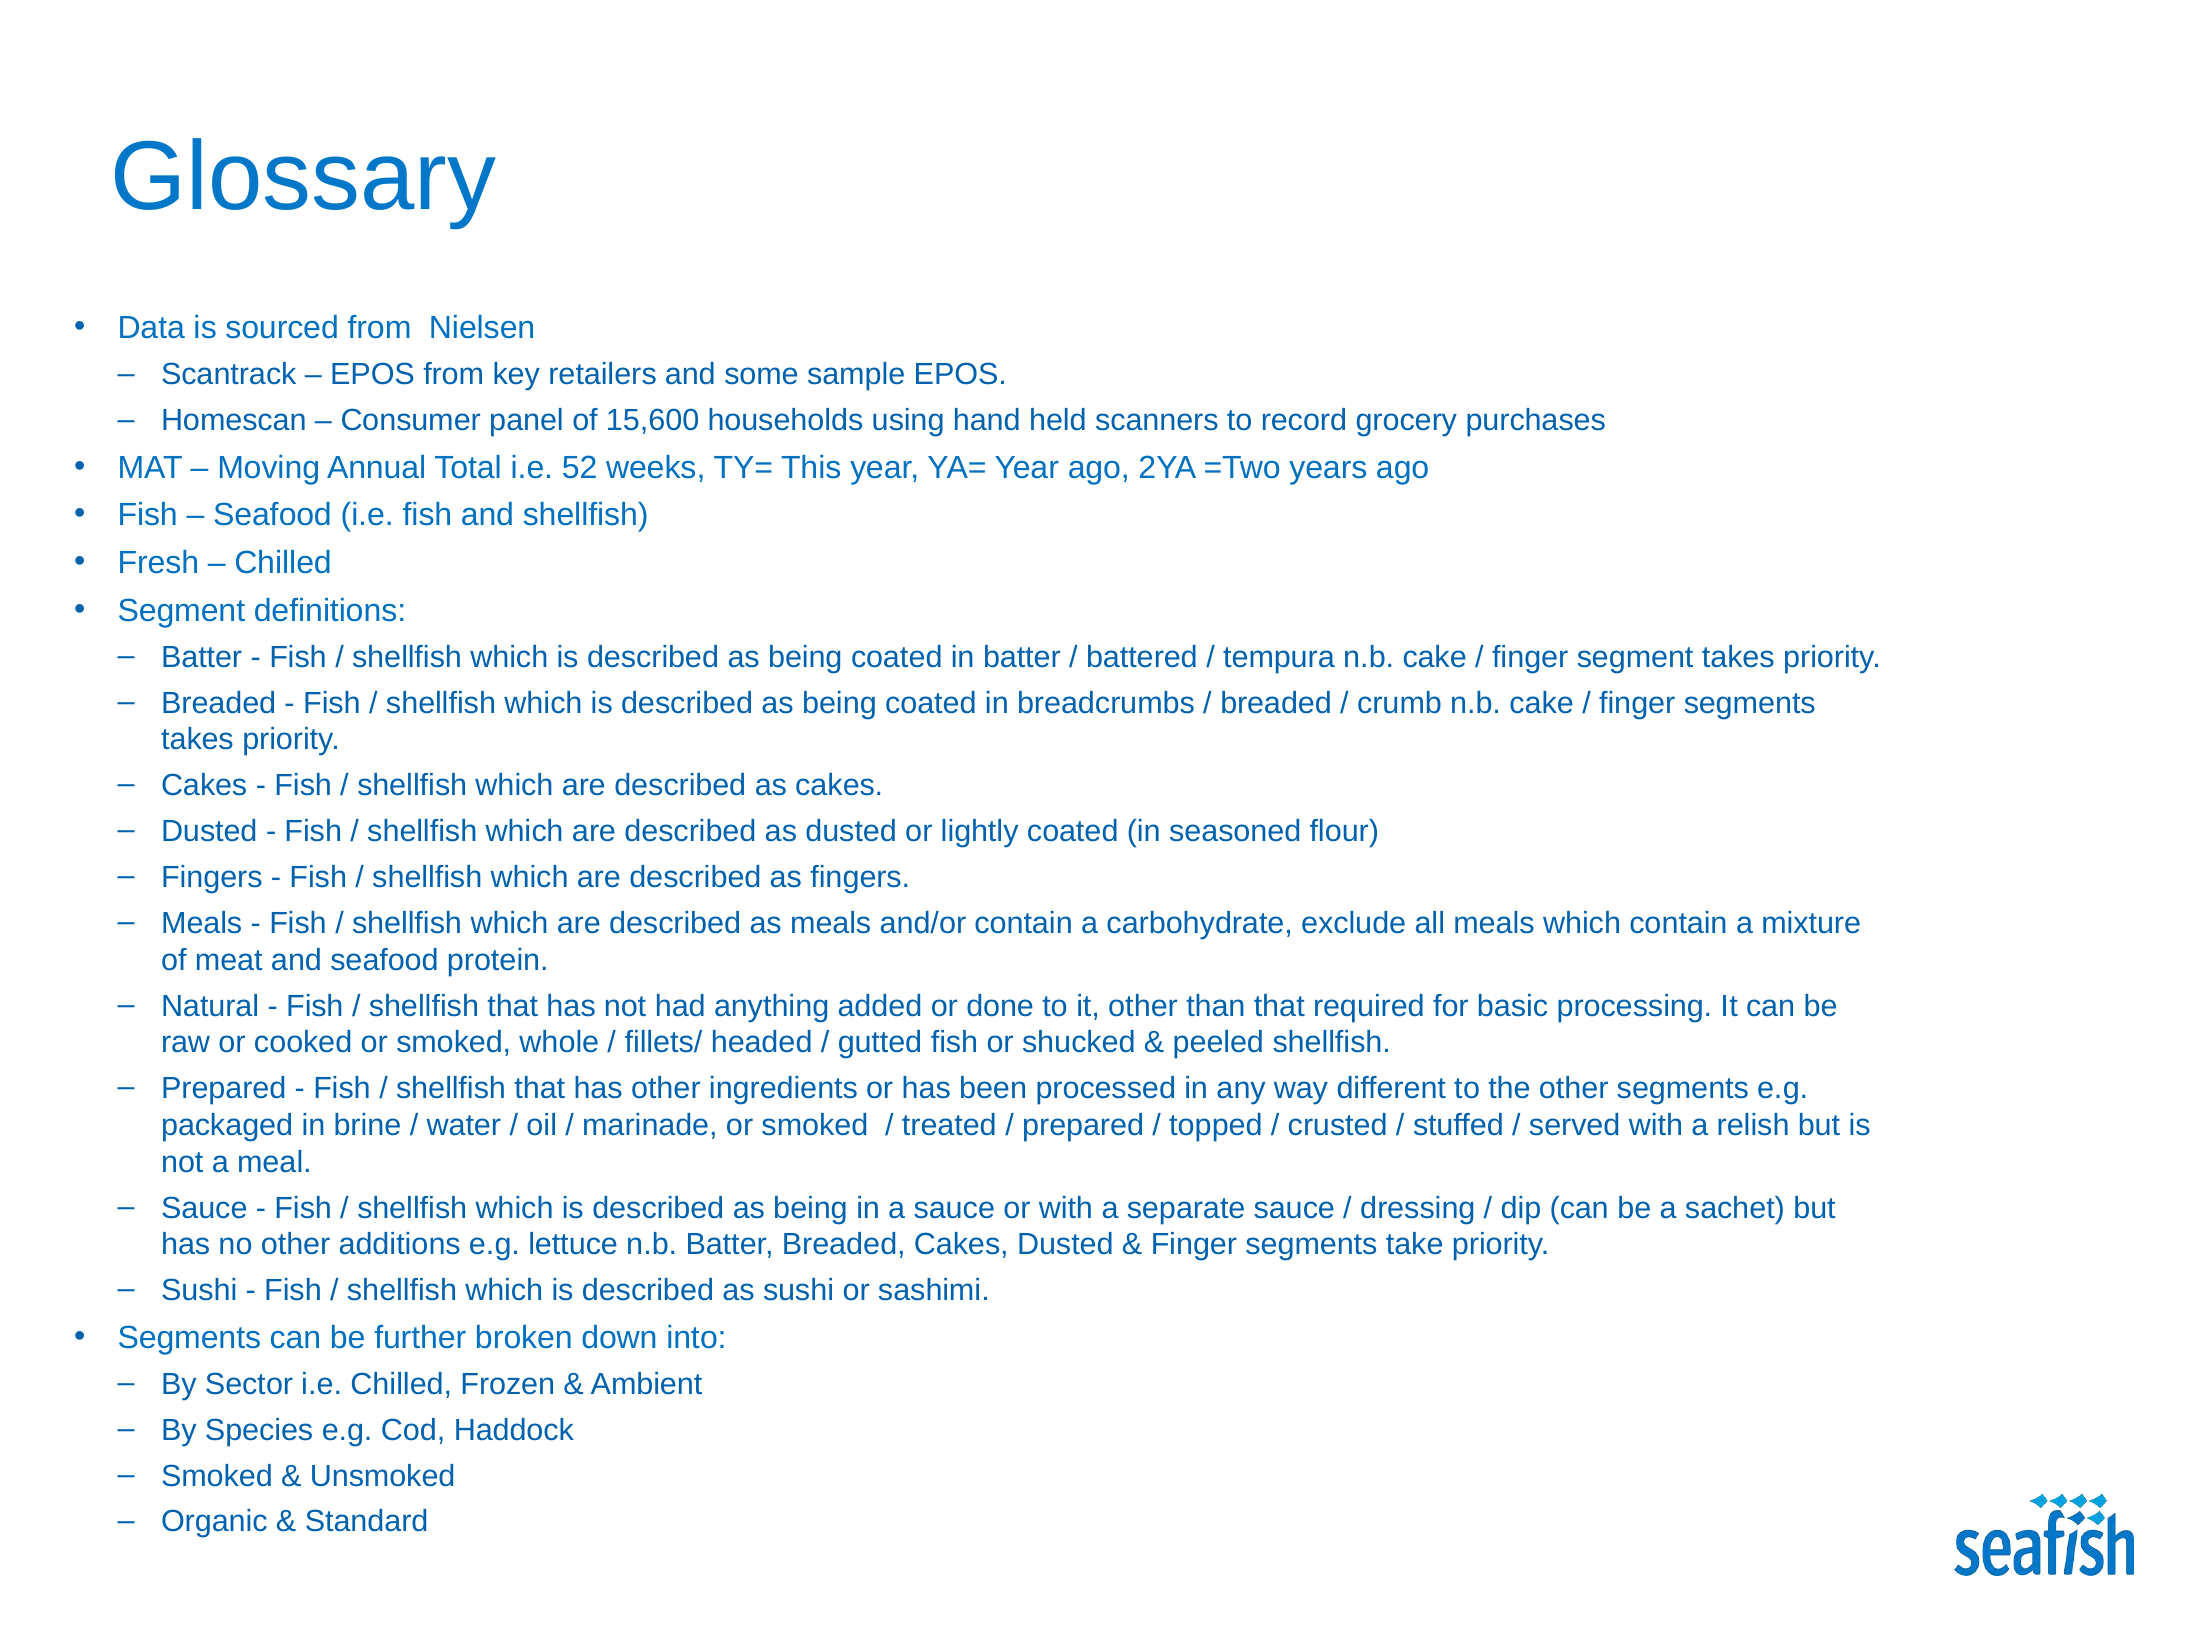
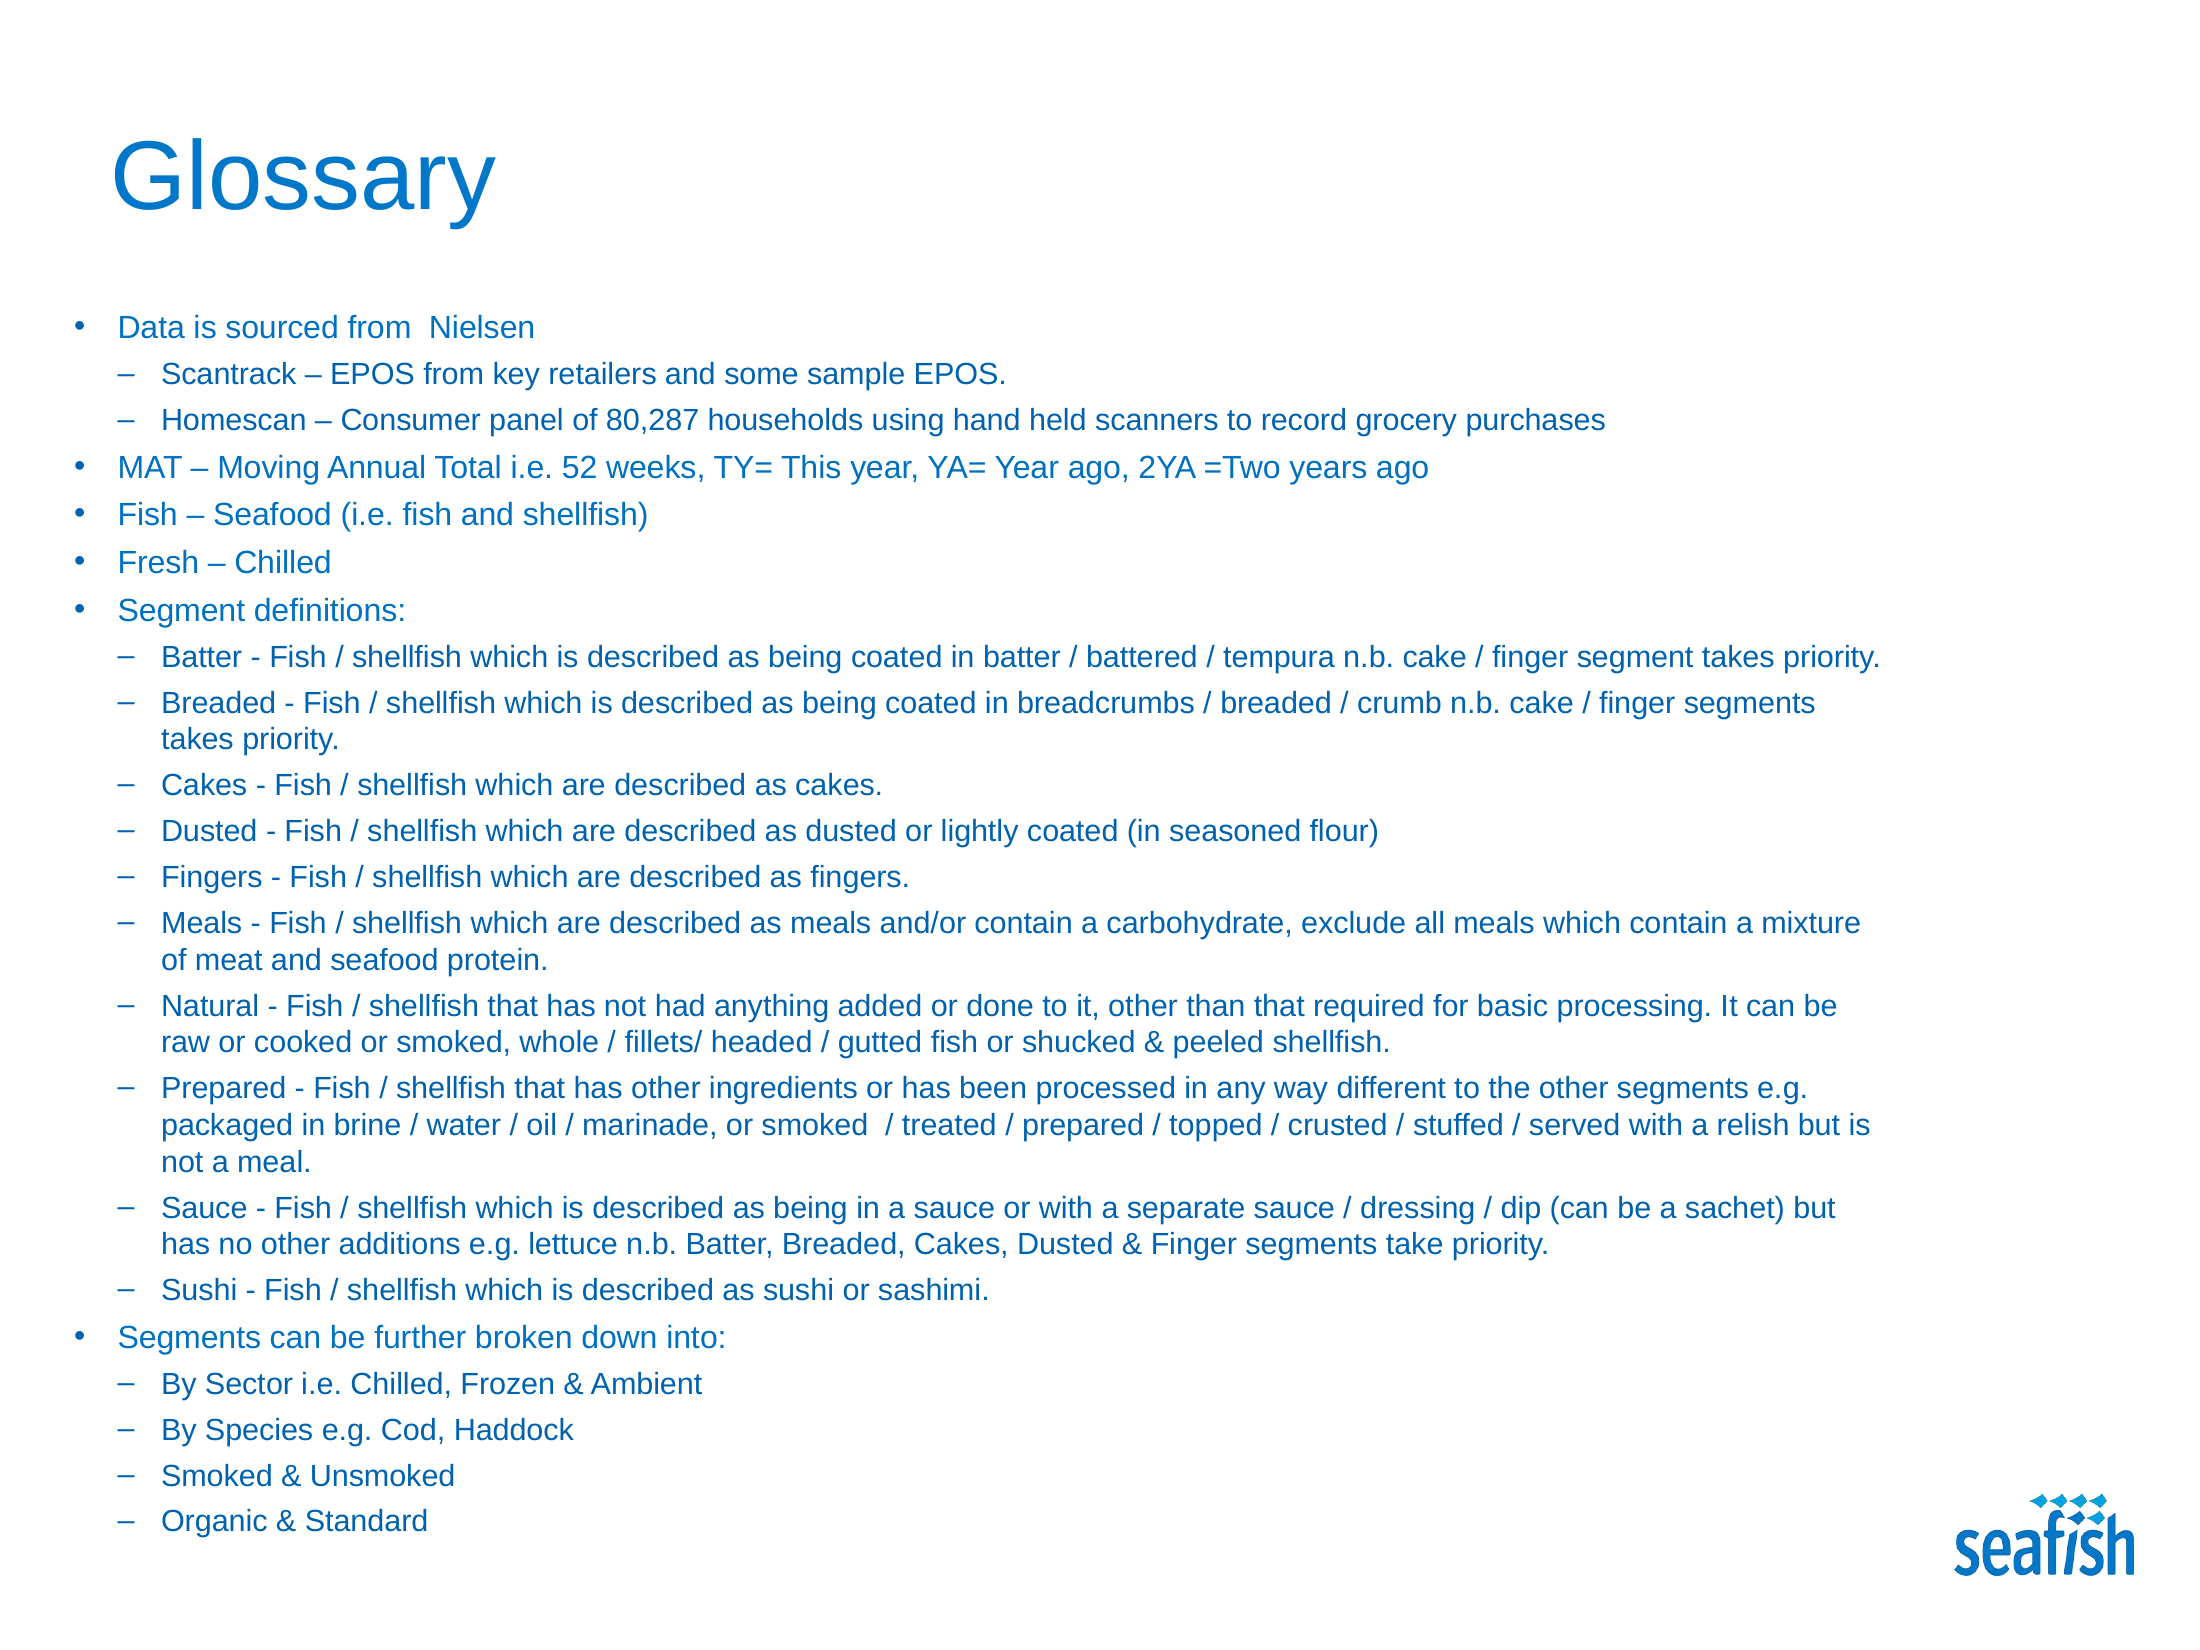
15,600: 15,600 -> 80,287 (653, 421)
